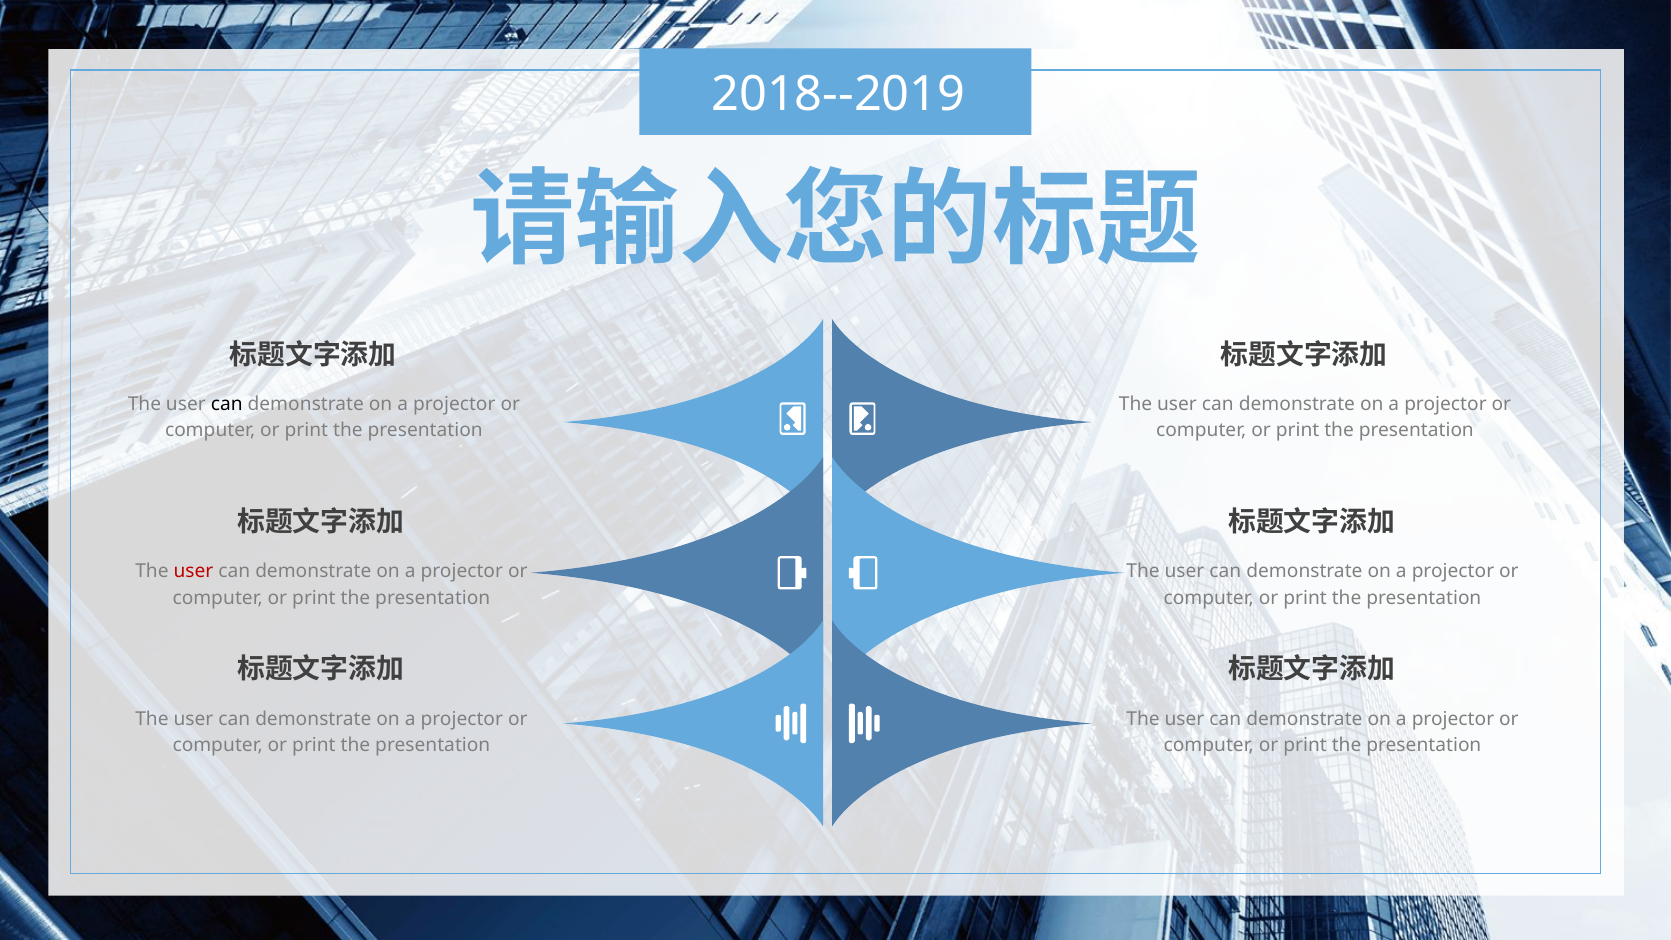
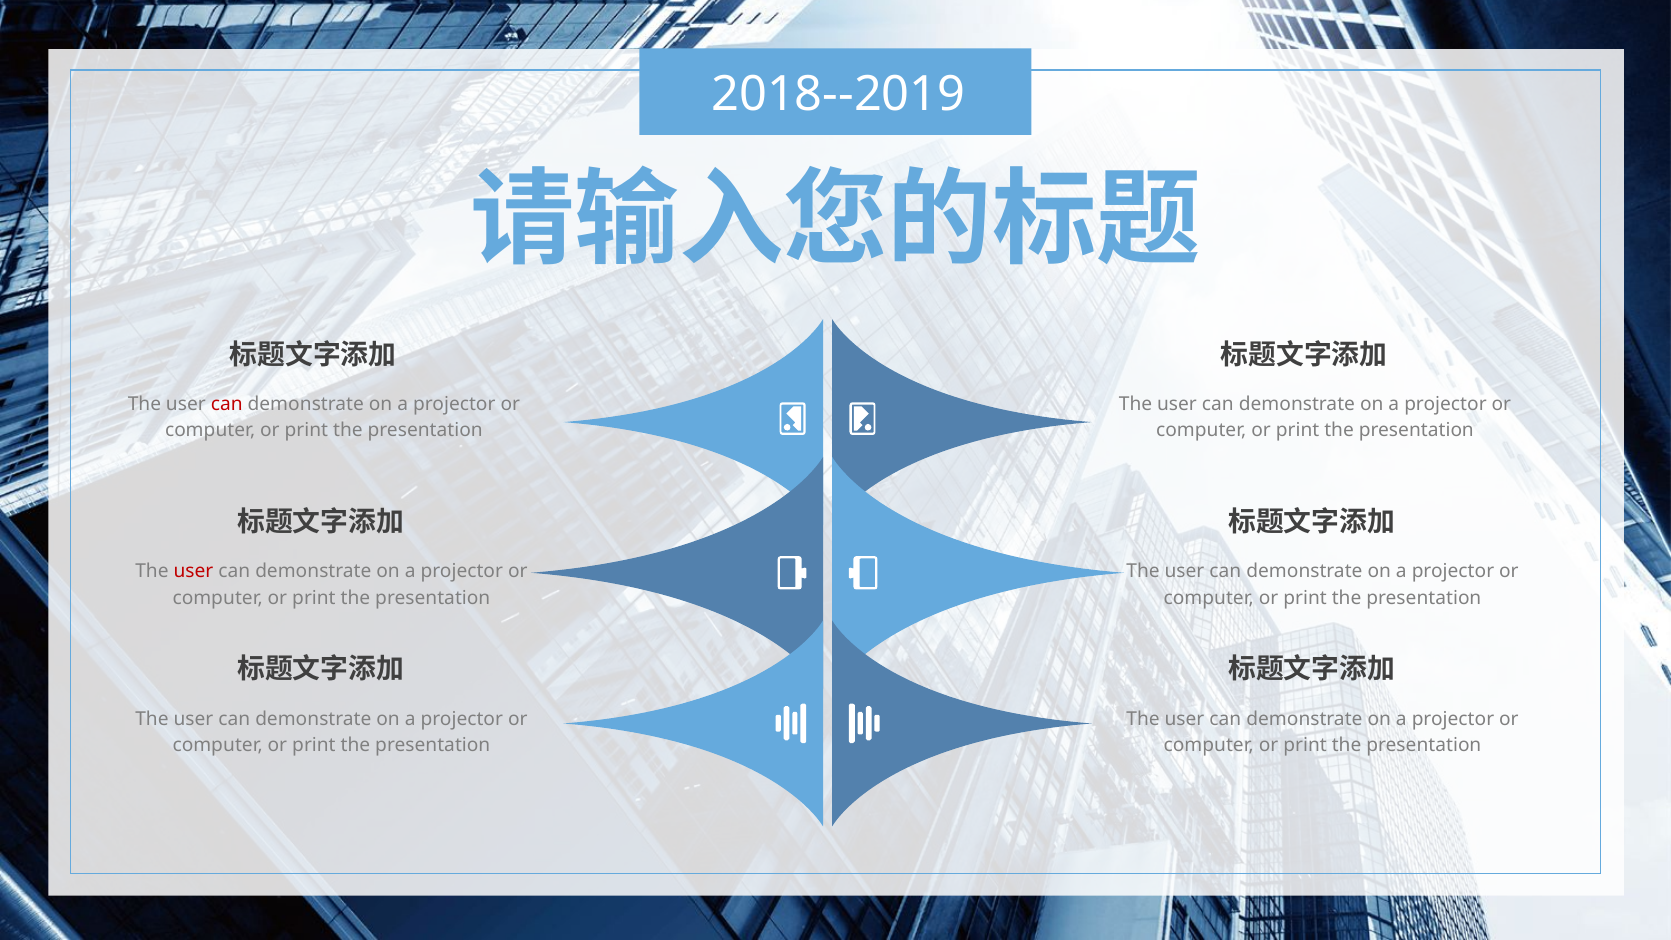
can colour: black -> red (227, 404)
